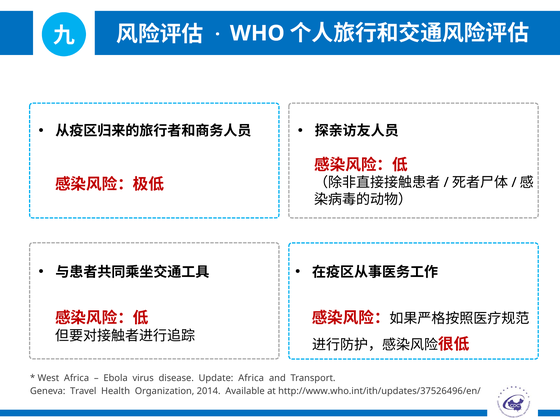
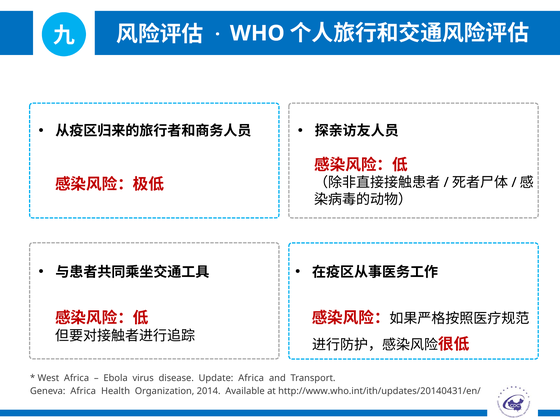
Geneva Travel: Travel -> Africa (83, 391)
http://www.who.int/ith/updates/37526496/en/: http://www.who.int/ith/updates/37526496/en/ -> http://www.who.int/ith/updates/20140431/en/ (379, 391)
